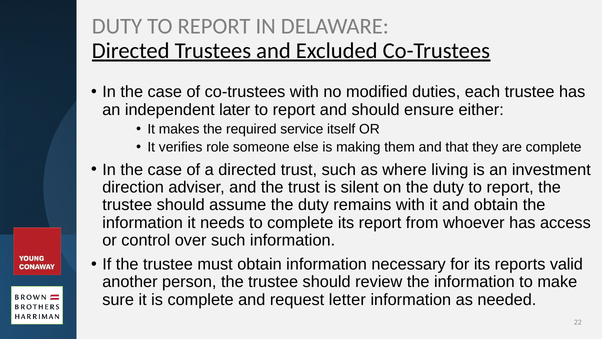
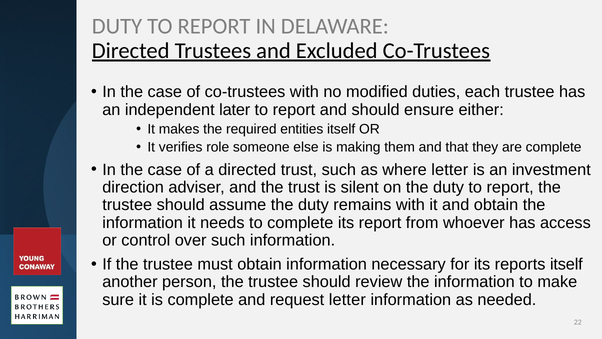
service: service -> entities (302, 129)
where living: living -> letter (450, 169)
reports valid: valid -> itself (566, 264)
